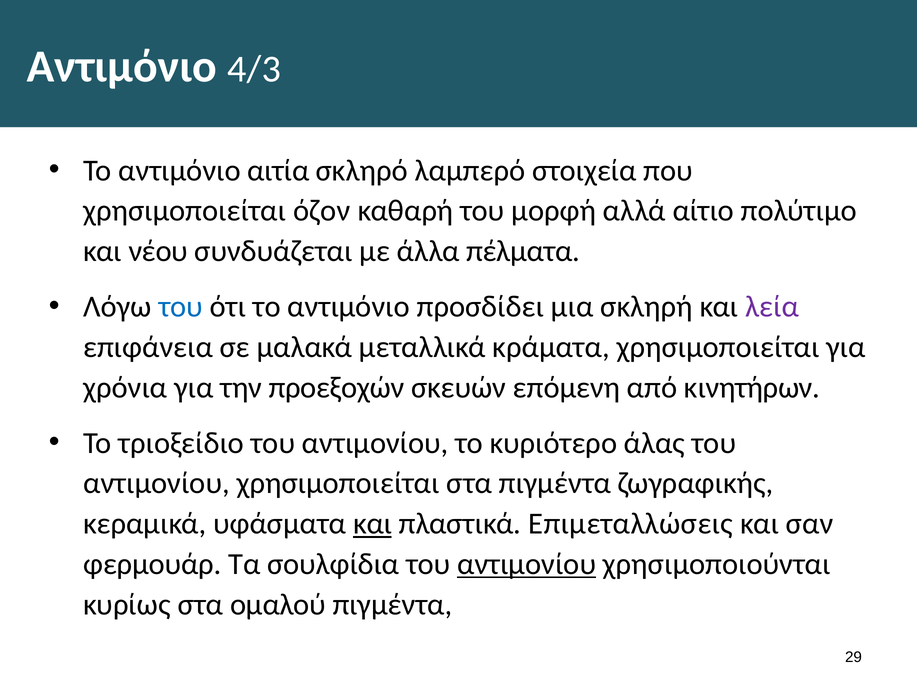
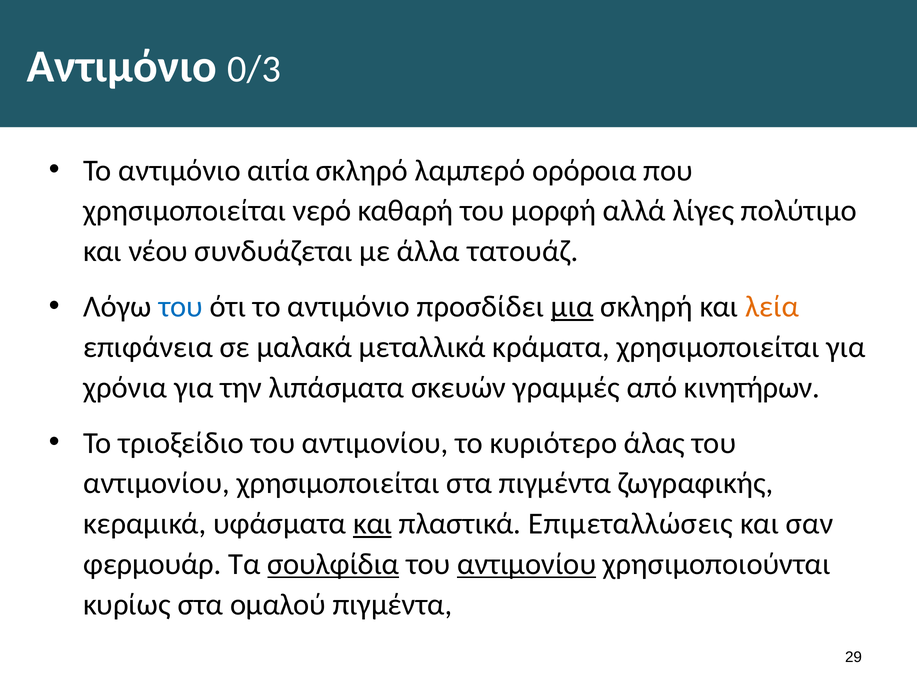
4/3: 4/3 -> 0/3 (254, 69)
στοιχεία: στοιχεία -> ορόροια (584, 170)
όζον: όζον -> νερό (322, 211)
αίτιο: αίτιο -> λίγες (703, 211)
πέλματα: πέλματα -> τατουάζ (523, 251)
μια underline: none -> present (572, 307)
λεία colour: purple -> orange (772, 307)
προεξοχών: προεξοχών -> λιπάσματα (336, 387)
επόμενη: επόμενη -> γραμμές (566, 387)
σουλφίδια underline: none -> present (333, 564)
